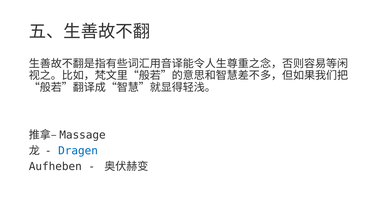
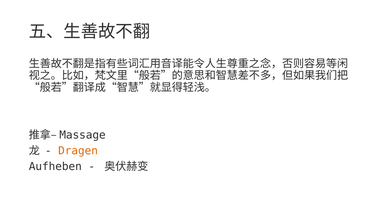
Dragen colour: blue -> orange (78, 151)
